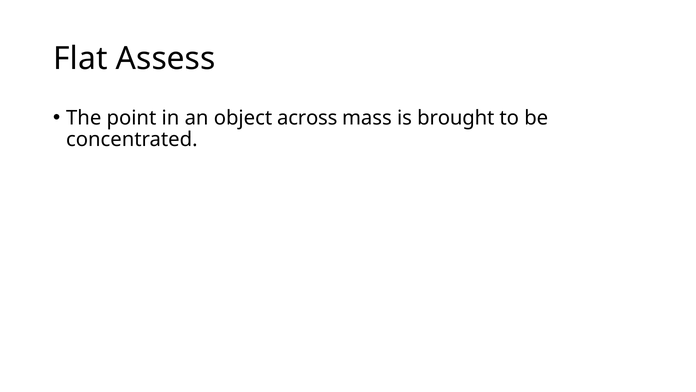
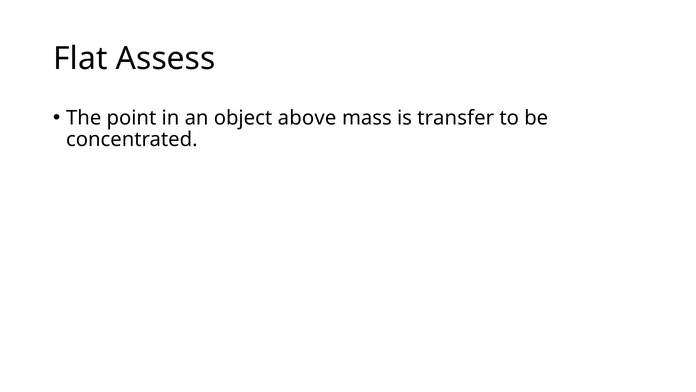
across: across -> above (307, 118)
brought: brought -> transfer (456, 118)
